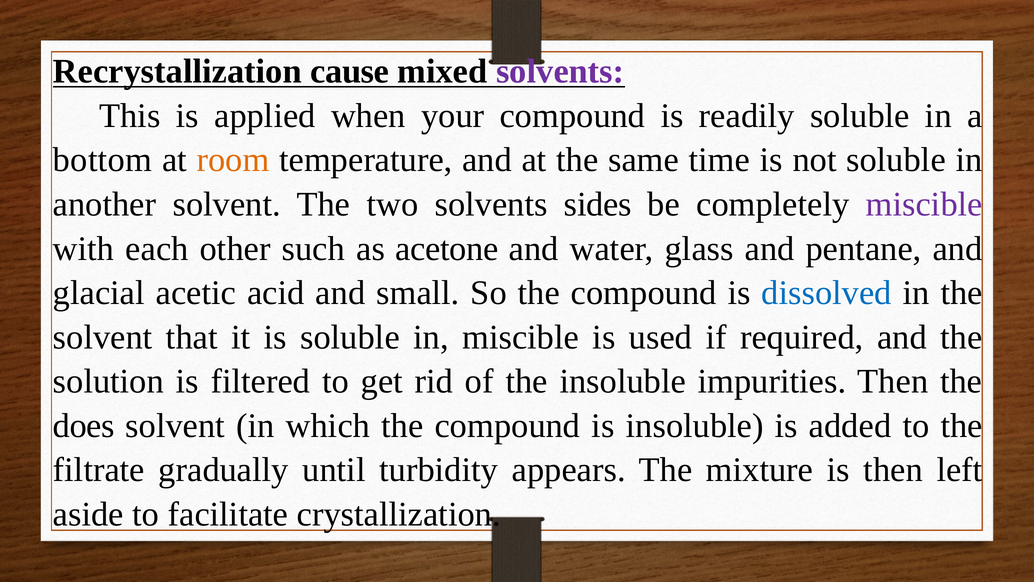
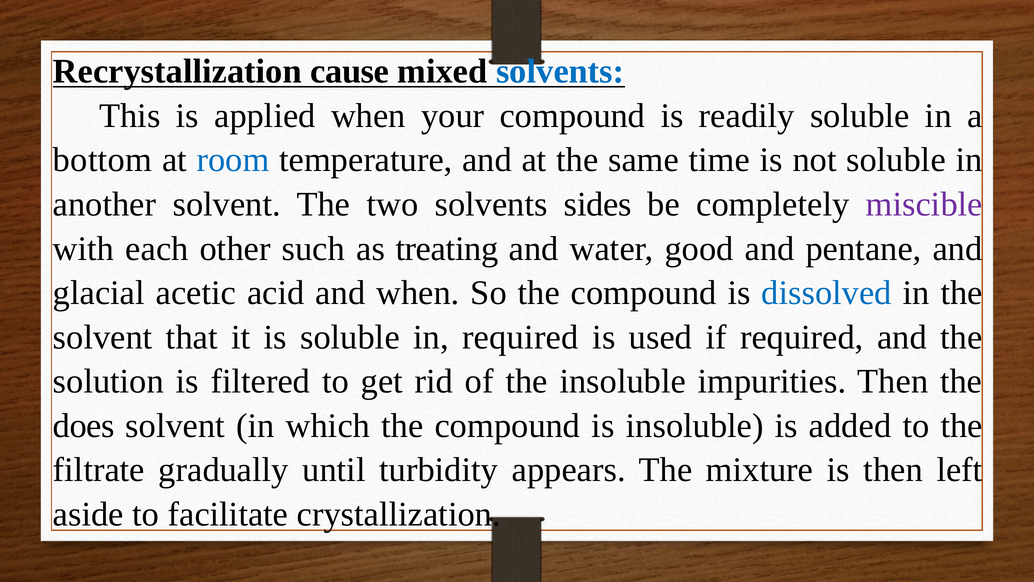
solvents colour: purple -> blue (560, 72)
room colour: orange -> blue (233, 160)
acetone: acetone -> treating (447, 248)
glass: glass -> good (699, 248)
and small: small -> when (418, 293)
in miscible: miscible -> required (520, 337)
